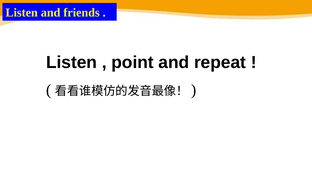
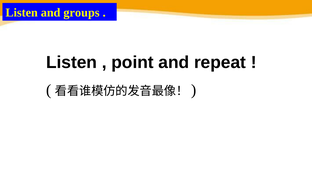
friends: friends -> groups (81, 13)
